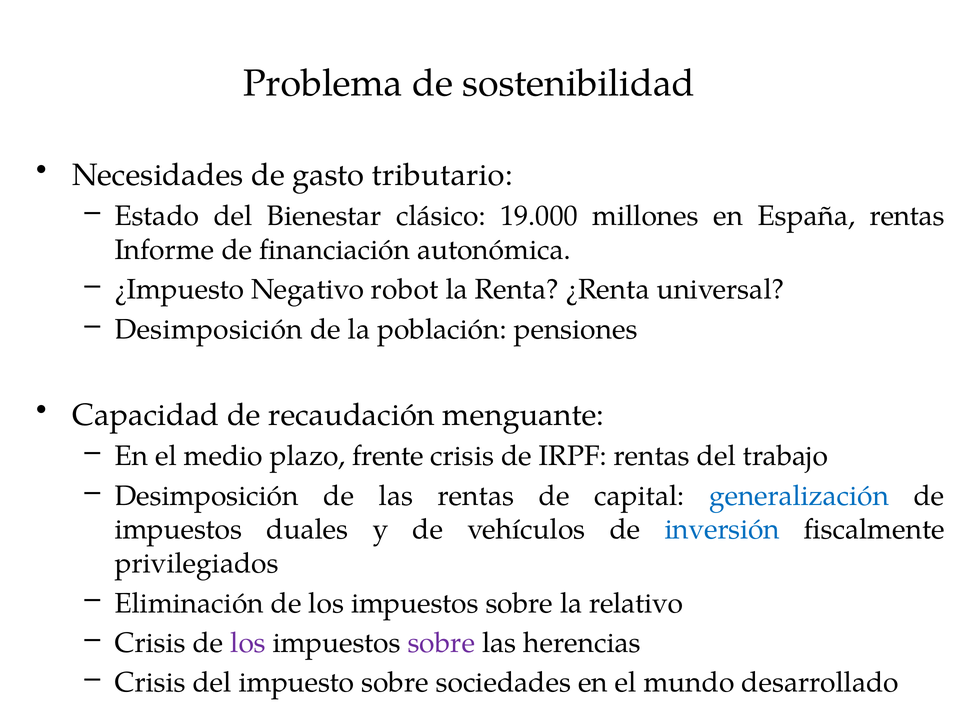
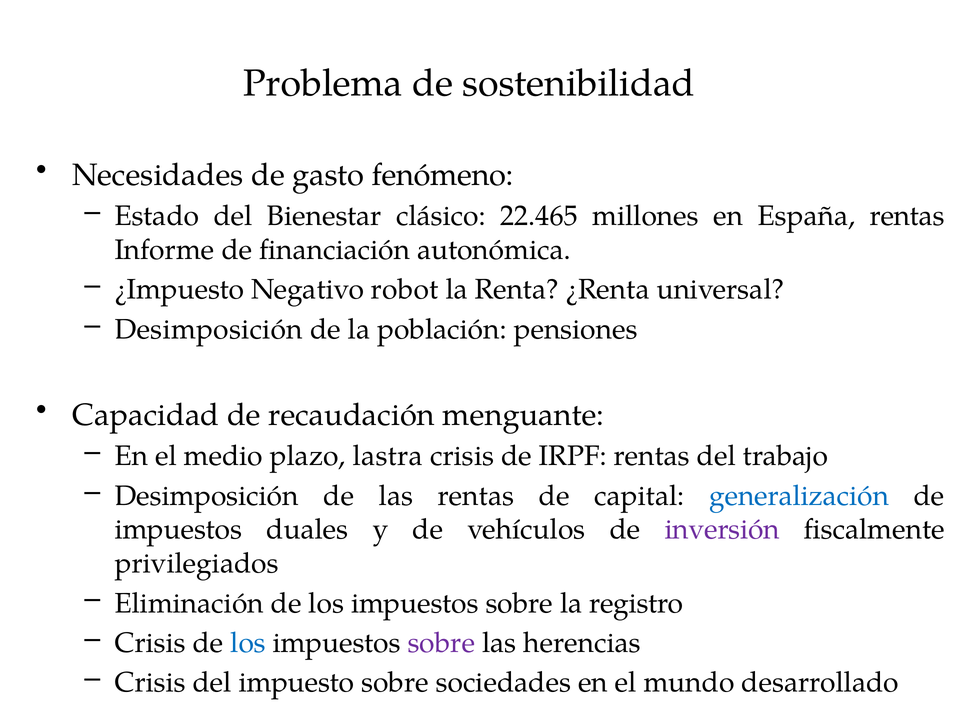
tributario: tributario -> fenómeno (443, 175)
19.000: 19.000 -> 22.465 (539, 216)
frente: frente -> lastra (388, 456)
inversión colour: blue -> purple (722, 529)
relativo: relativo -> registro (636, 603)
los colour: purple -> blue (248, 642)
